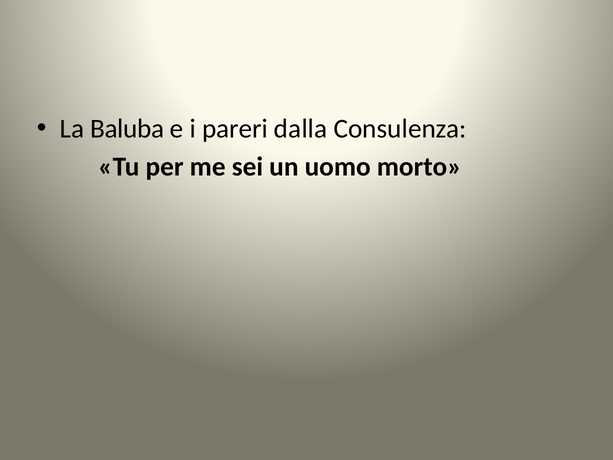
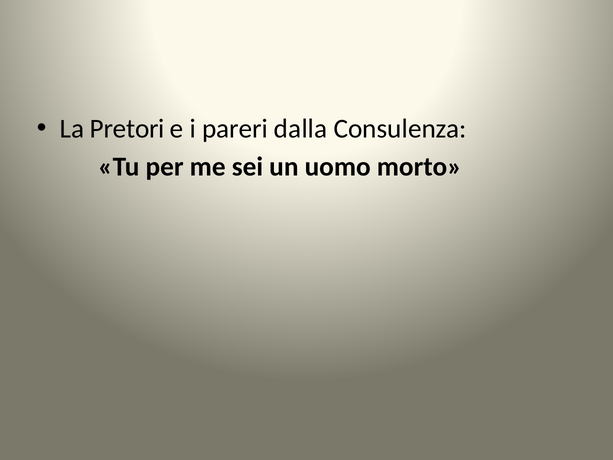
Baluba: Baluba -> Pretori (127, 129)
